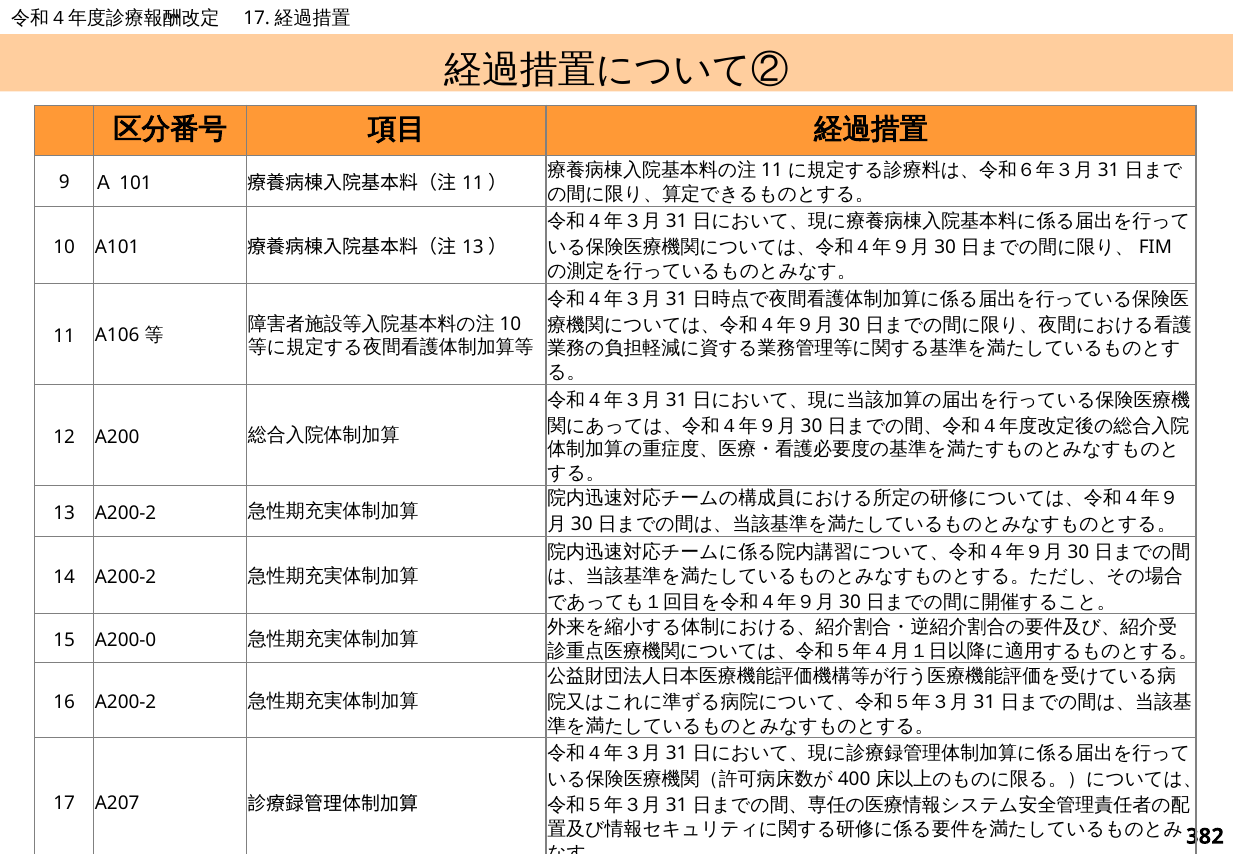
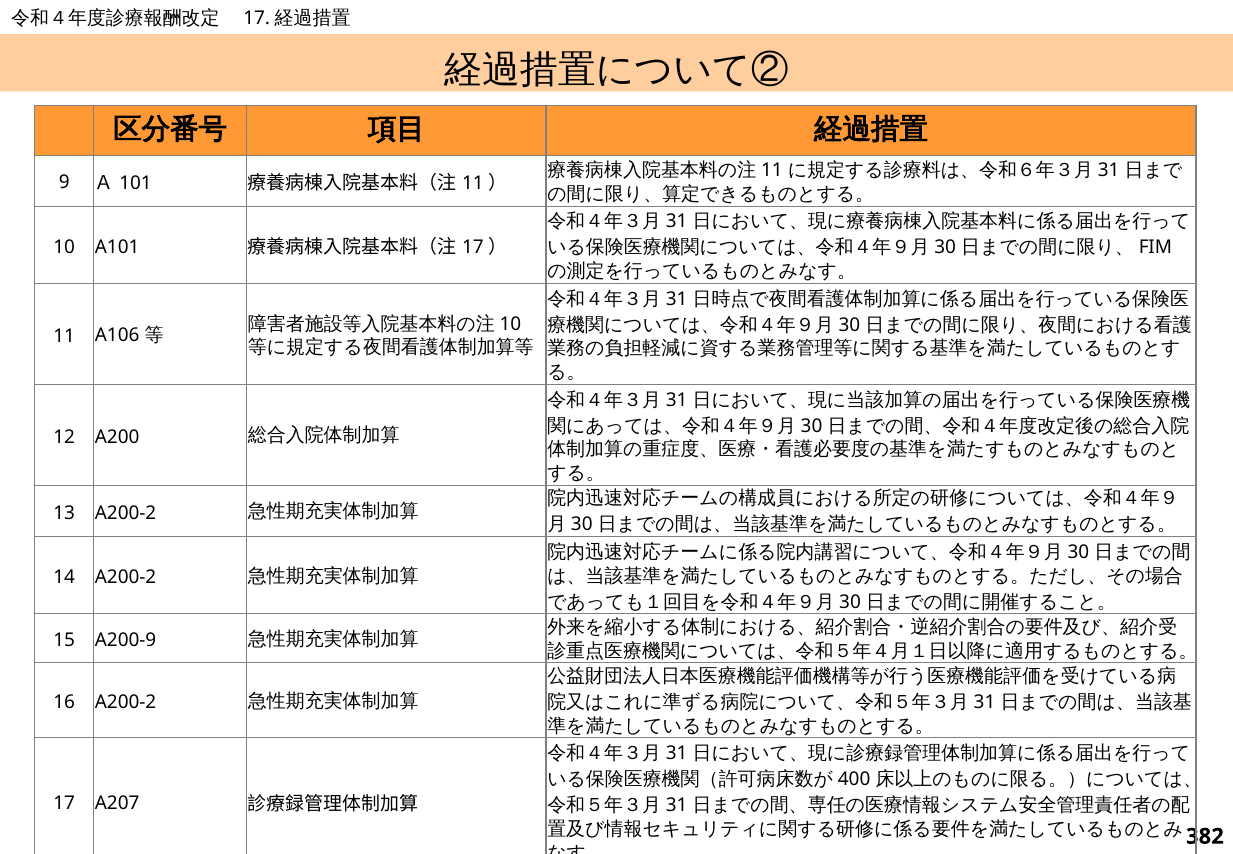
13: 13 -> 17 (473, 247)
A200-0: A200-0 -> A200-9 (126, 640)
